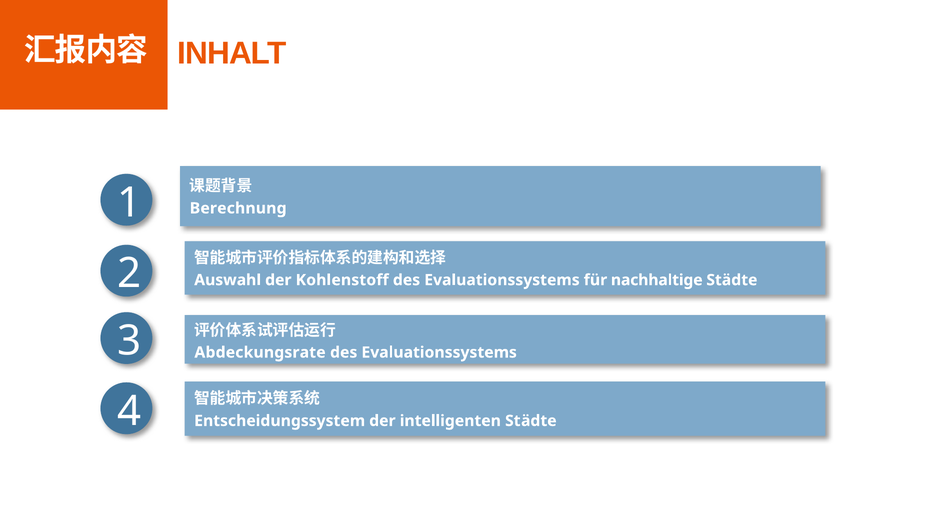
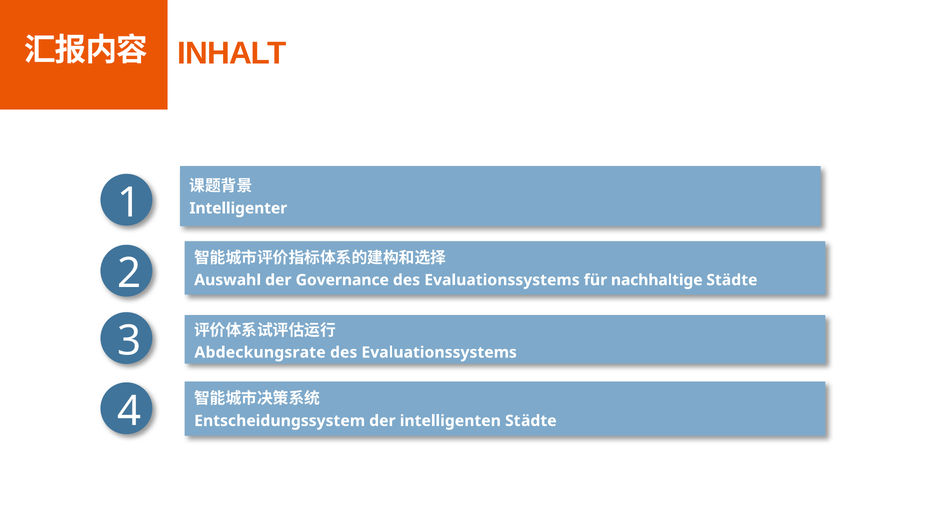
Berechnung: Berechnung -> Intelligenter (238, 208)
Kohlenstoff: Kohlenstoff -> Governance (342, 280)
